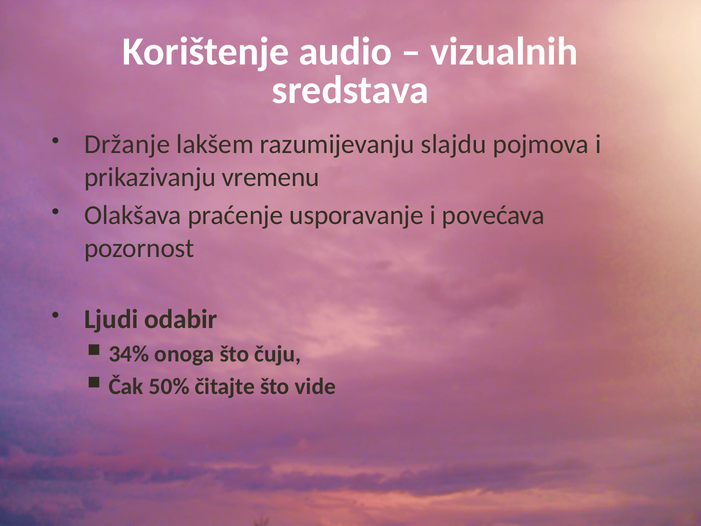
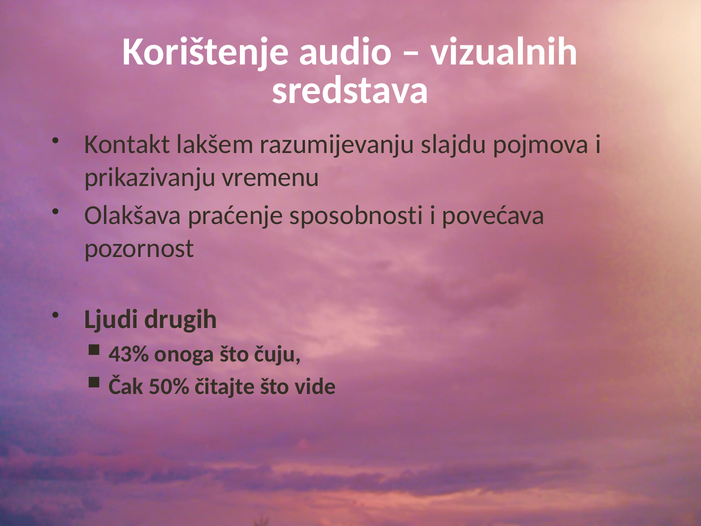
Držanje: Držanje -> Kontakt (127, 144)
usporavanje: usporavanje -> sposobnosti (356, 215)
odabir: odabir -> drugih (181, 319)
34%: 34% -> 43% (129, 354)
